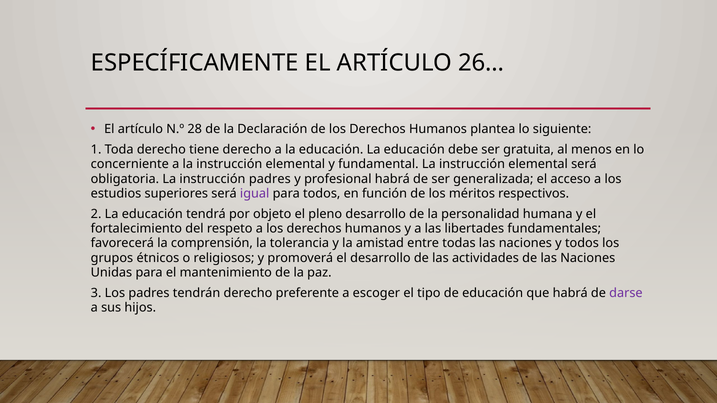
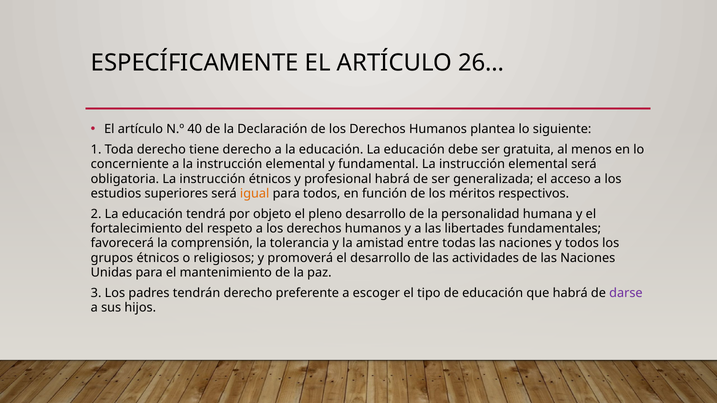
28: 28 -> 40 (195, 129)
instrucción padres: padres -> étnicos (270, 179)
igual colour: purple -> orange (255, 194)
